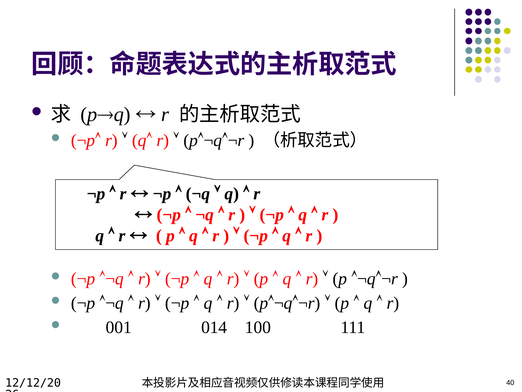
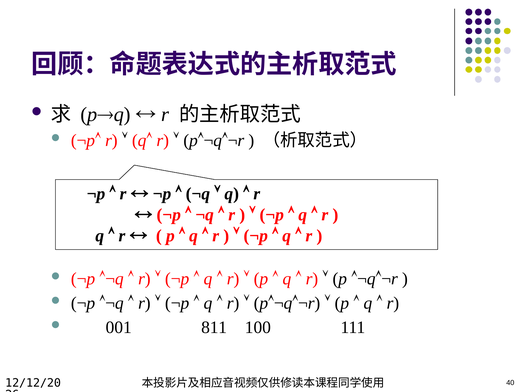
014: 014 -> 811 (214, 327)
